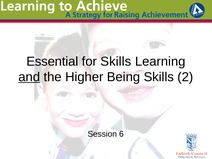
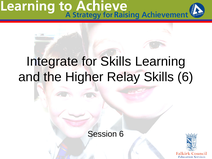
Essential: Essential -> Integrate (52, 61)
and underline: present -> none (29, 77)
Being: Being -> Relay (124, 77)
Skills 2: 2 -> 6 (185, 77)
